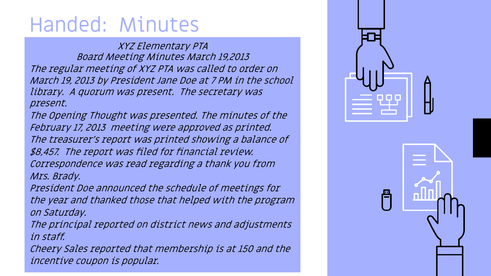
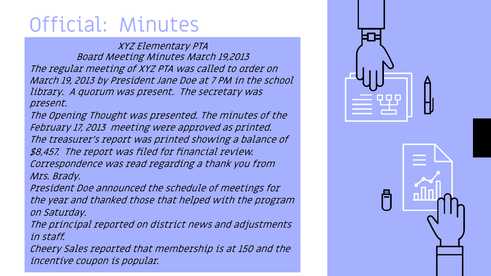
Handed: Handed -> Official (69, 25)
